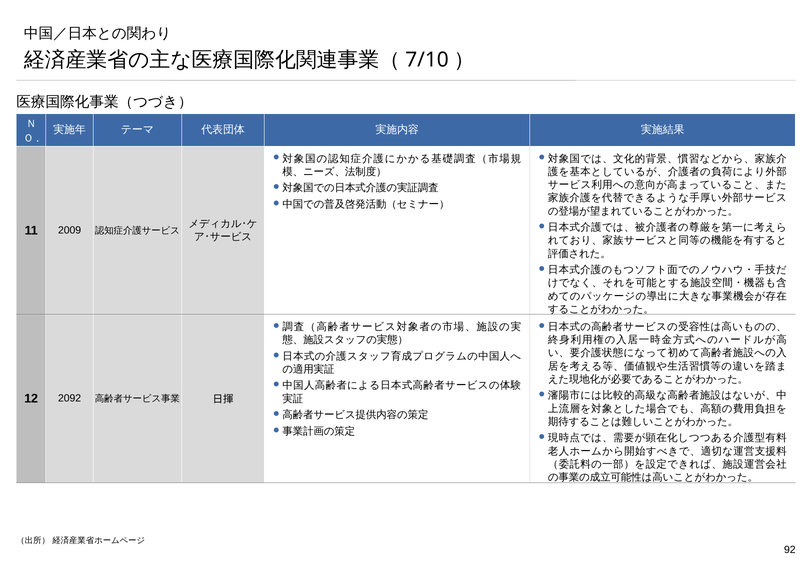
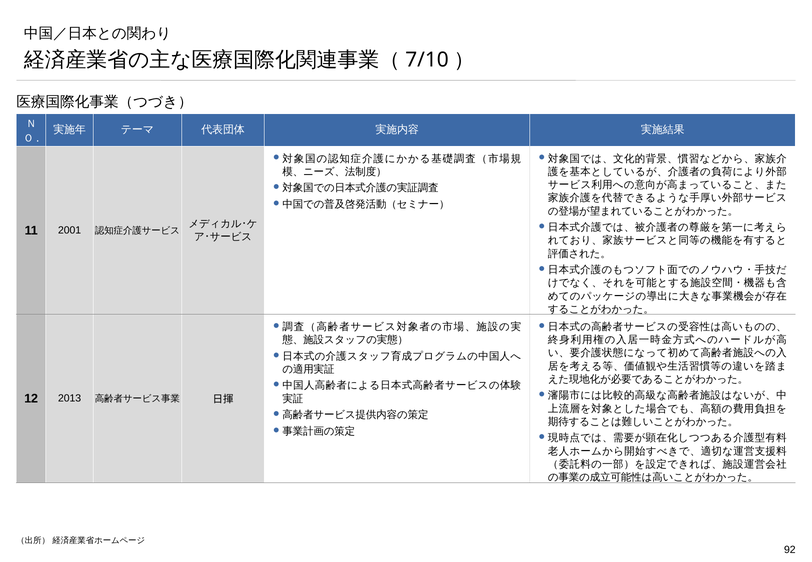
2009: 2009 -> 2001 (70, 230)
2092: 2092 -> 2013 (70, 399)
